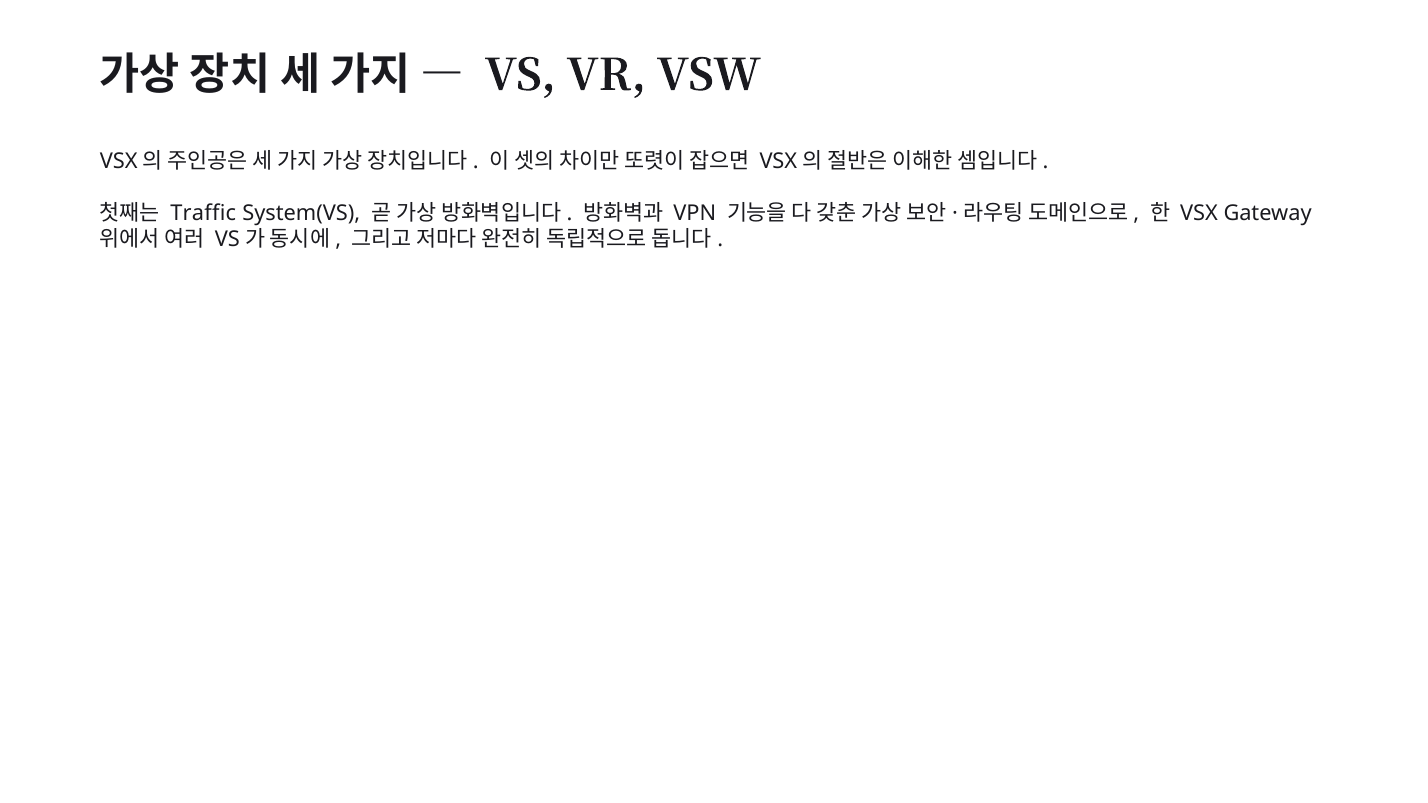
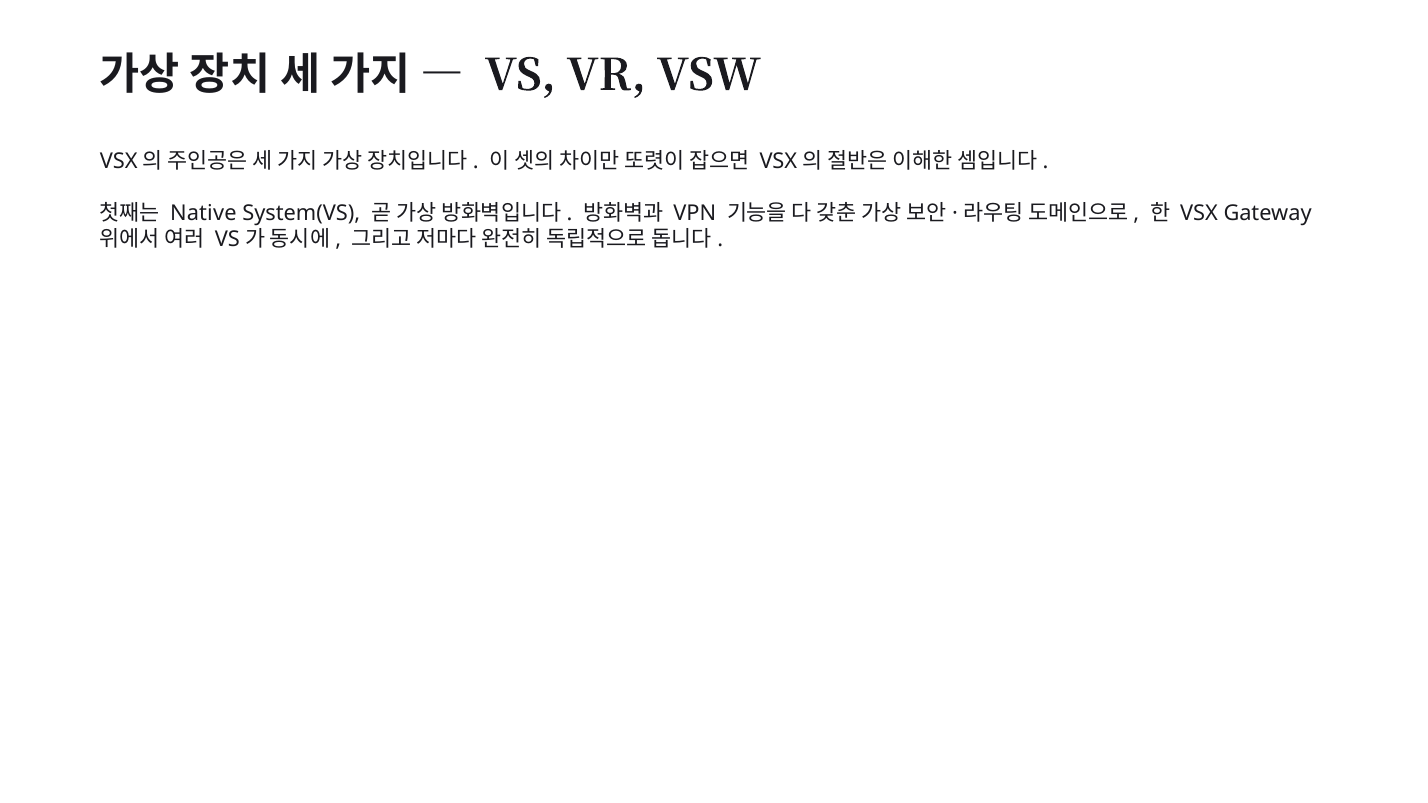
Traffic: Traffic -> Native (203, 213)
